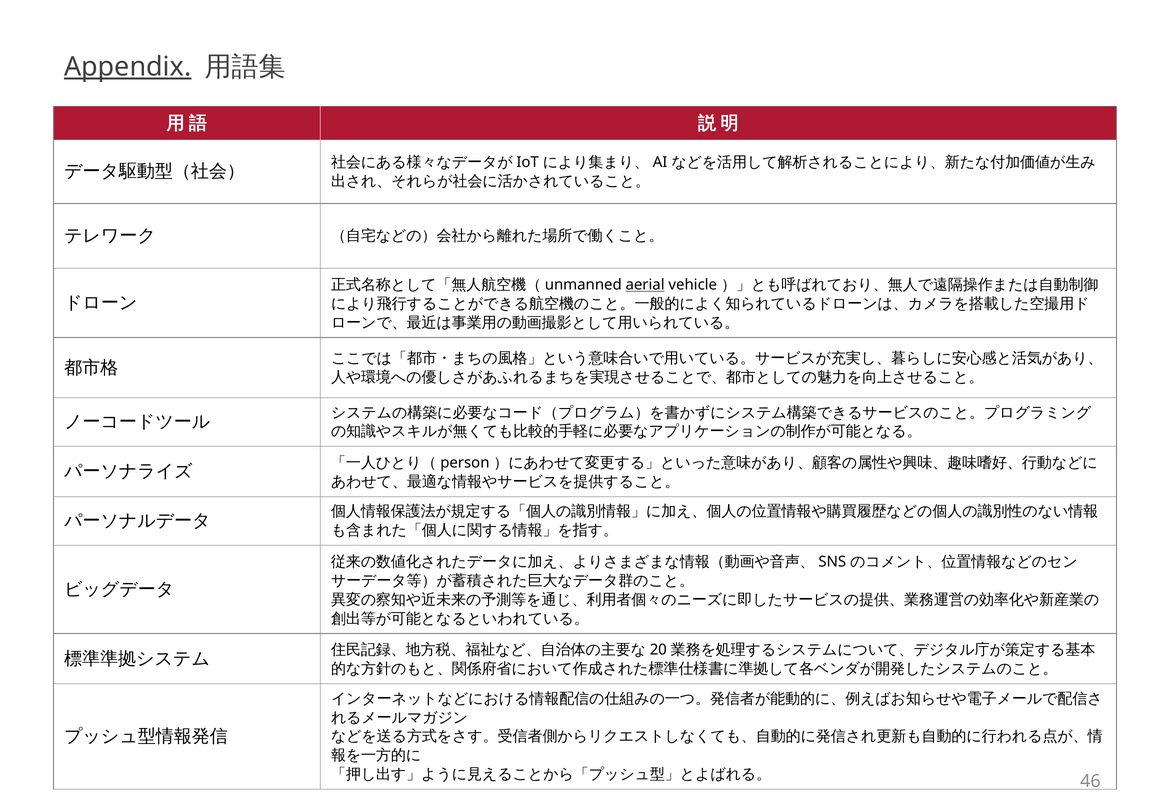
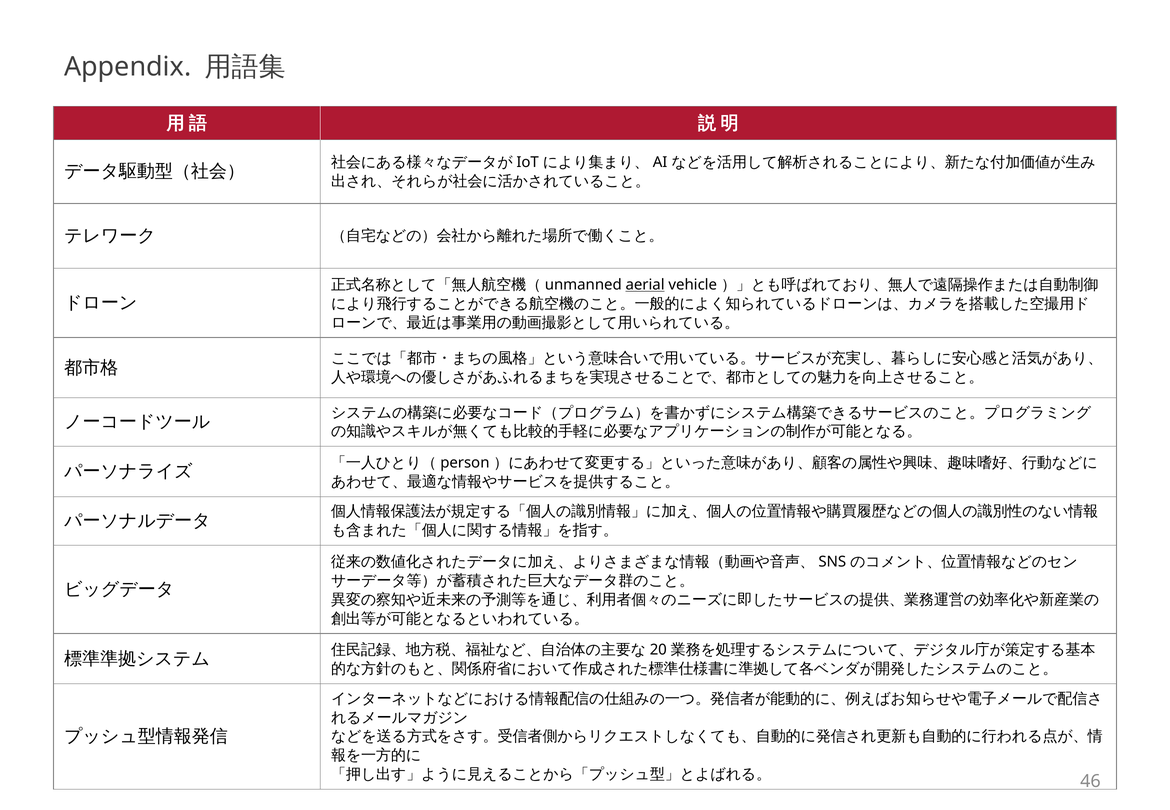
Appendix underline: present -> none (128, 67)
